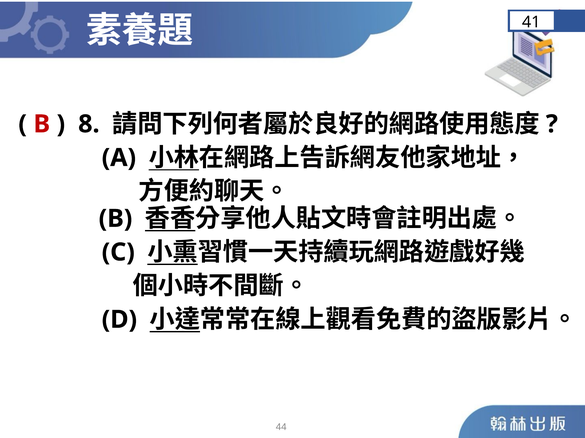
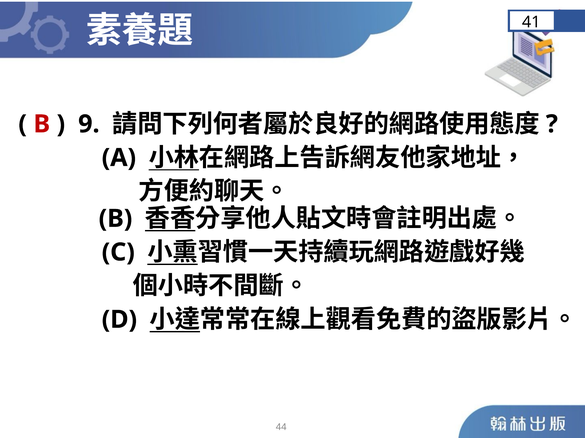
8: 8 -> 9 (89, 124)
